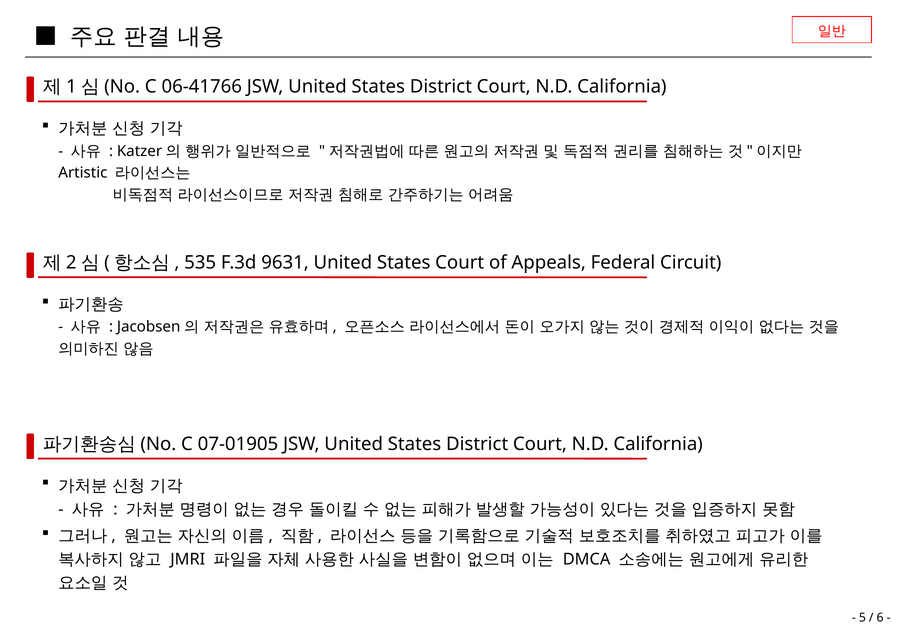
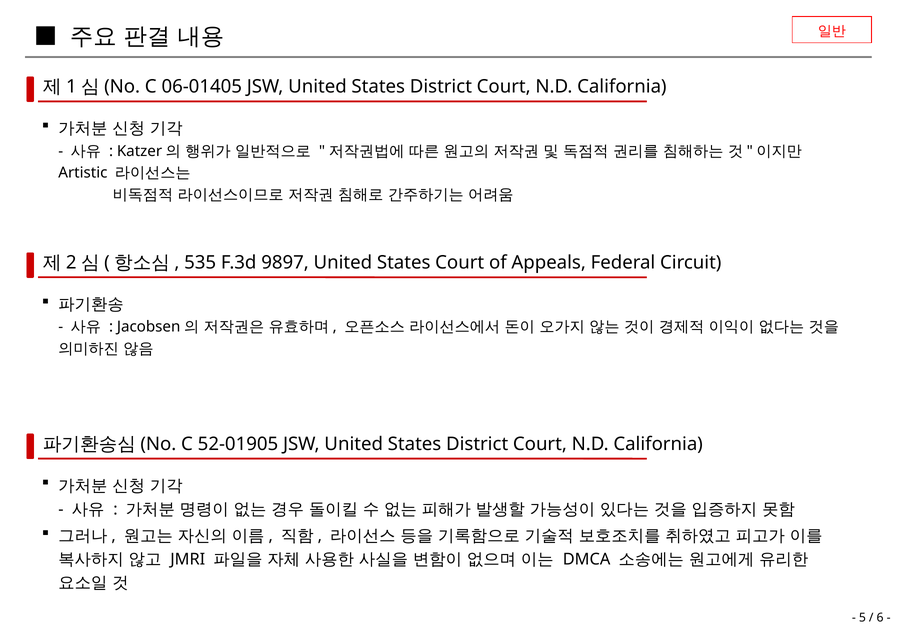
06-41766: 06-41766 -> 06-01405 (202, 87)
9631: 9631 -> 9897 (285, 263)
07-01905: 07-01905 -> 52-01905 (238, 444)
